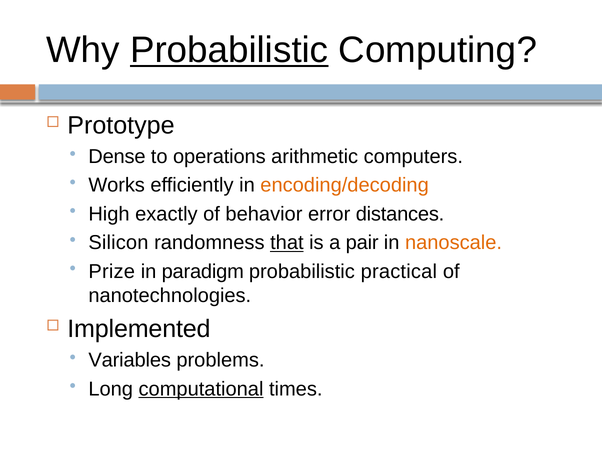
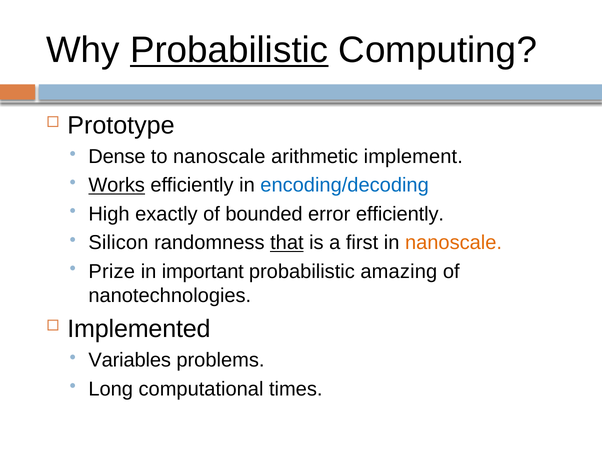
to operations: operations -> nanoscale (219, 156)
computers: computers -> implement (413, 156)
Works underline: none -> present (117, 185)
encoding/decoding colour: orange -> blue (345, 185)
behavior: behavior -> bounded (264, 214)
error distances: distances -> efficiently (400, 214)
pair: pair -> first (362, 242)
paradigm: paradigm -> important (203, 271)
practical: practical -> amazing (399, 271)
computational underline: present -> none (201, 389)
